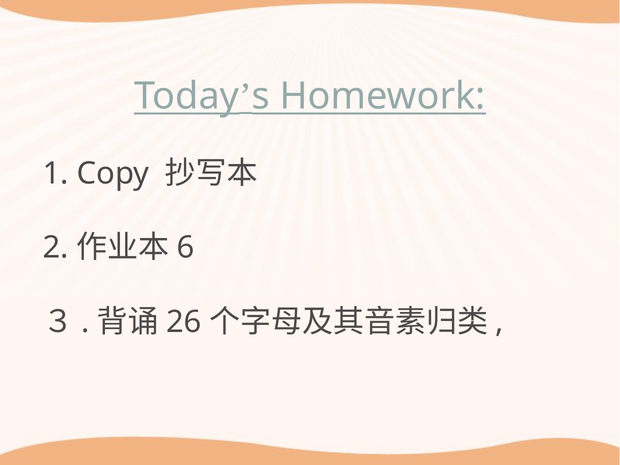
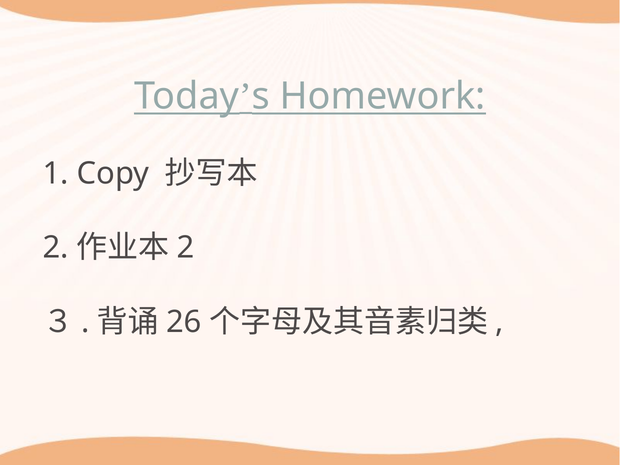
6: 6 -> 2 (185, 248)
